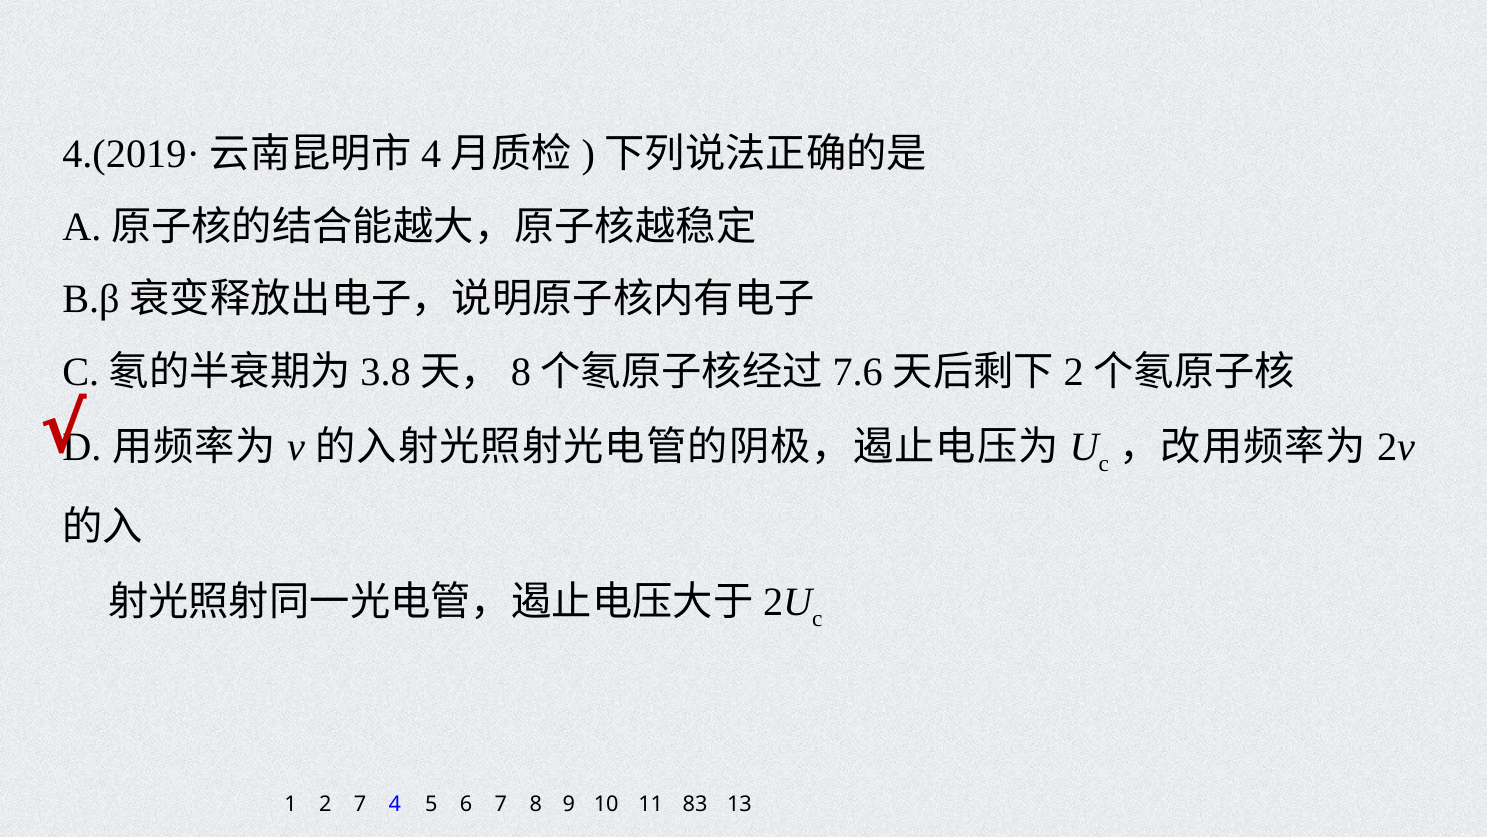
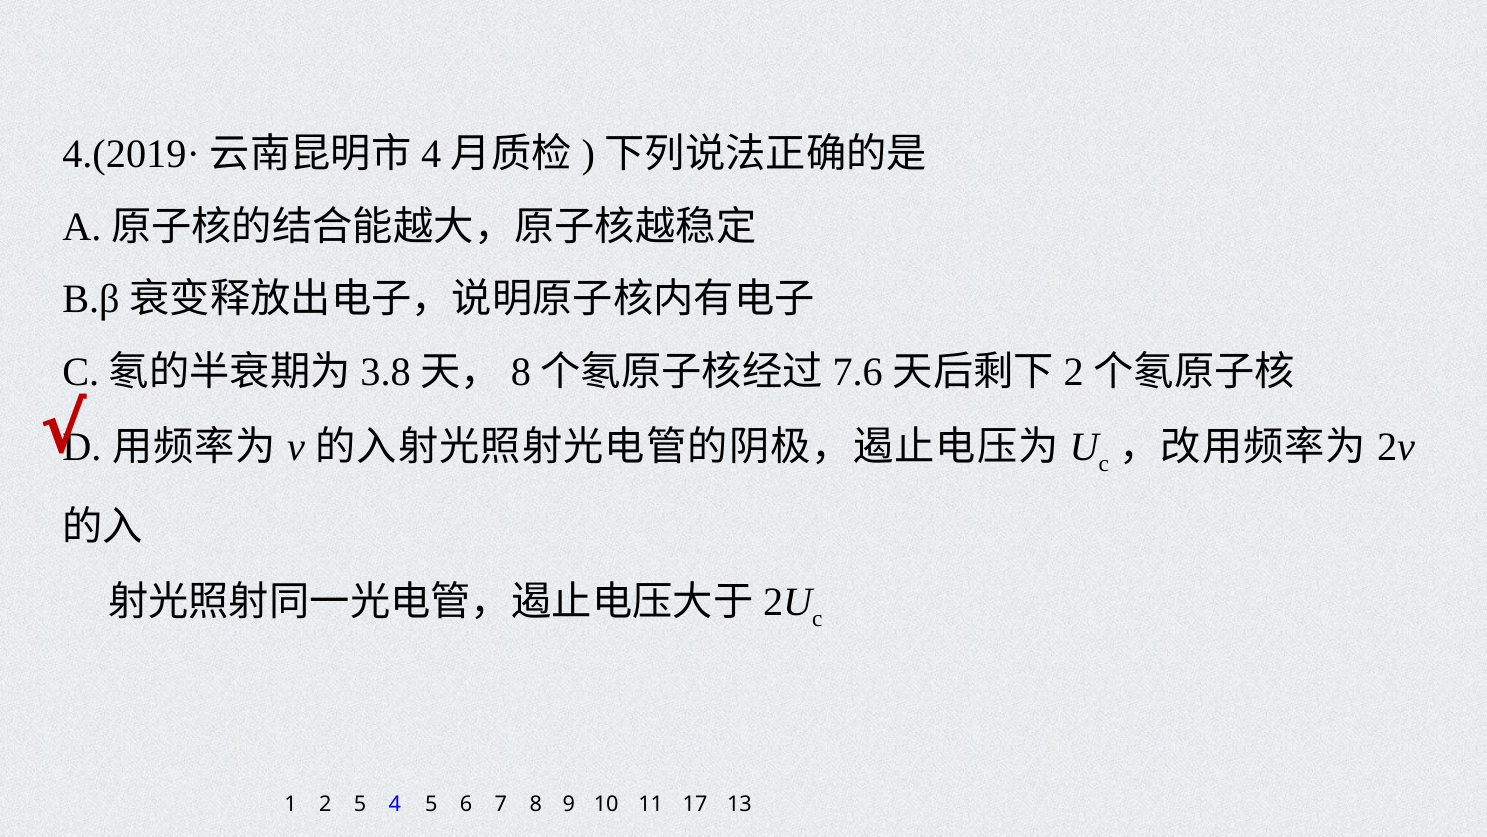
2 7: 7 -> 5 (360, 804)
83: 83 -> 17 (695, 804)
